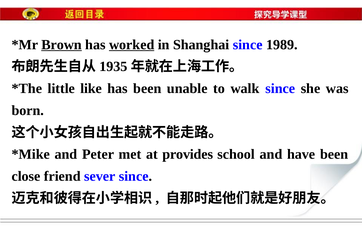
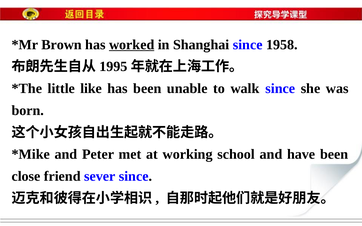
Brown underline: present -> none (62, 45)
1989: 1989 -> 1958 (282, 45)
1935: 1935 -> 1995 (113, 67)
provides: provides -> working (188, 154)
